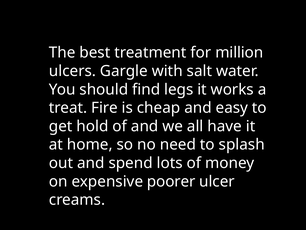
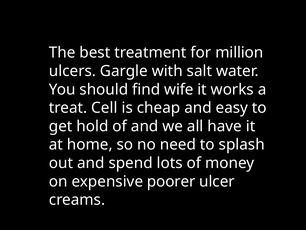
legs: legs -> wife (179, 89)
Fire: Fire -> Cell (104, 108)
